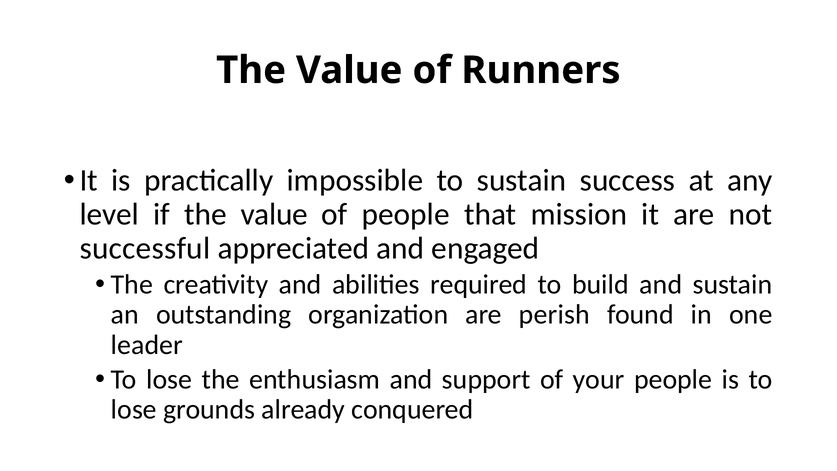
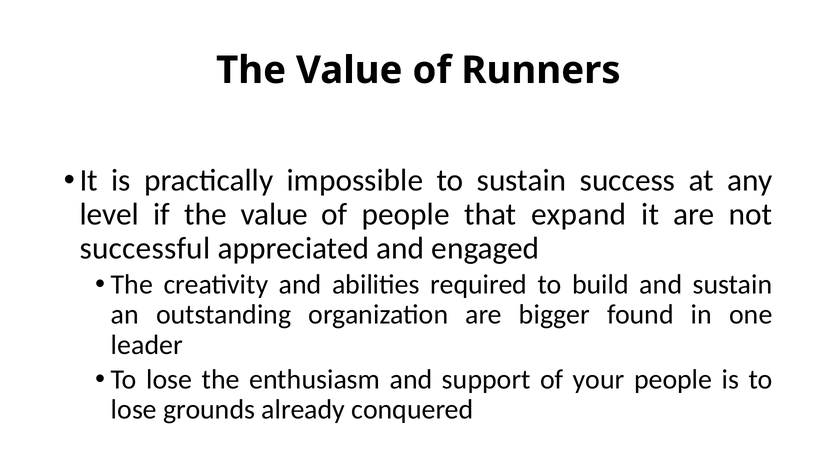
mission: mission -> expand (579, 214)
perish: perish -> bigger (555, 315)
